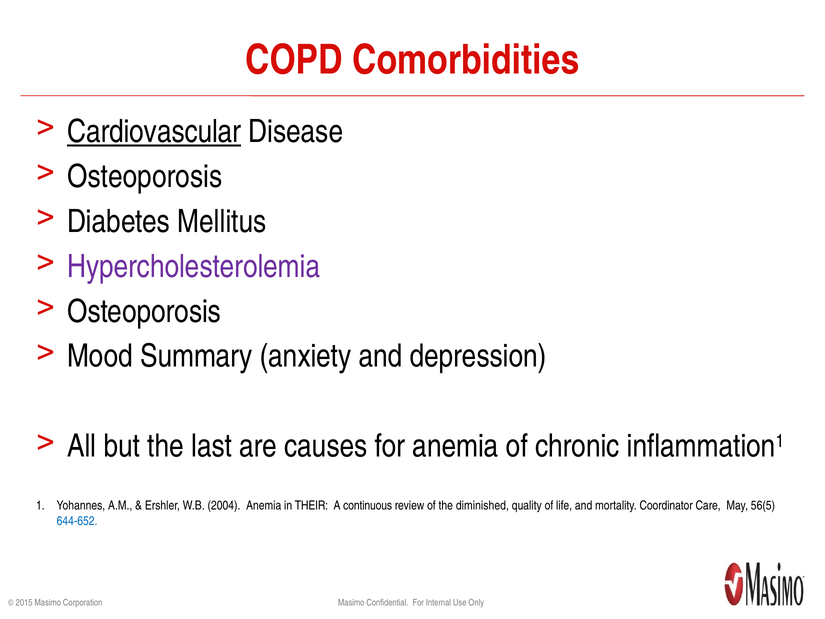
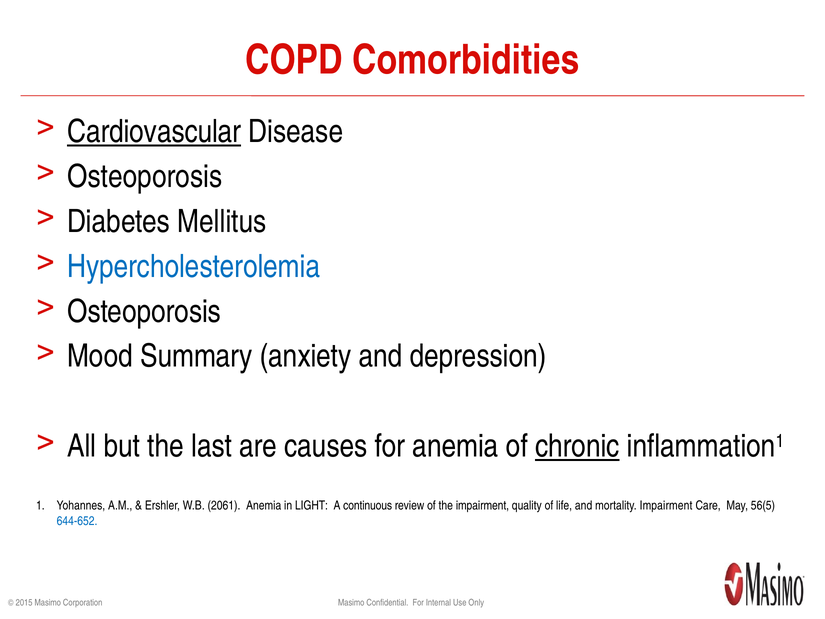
Hypercholesterolemia colour: purple -> blue (194, 266)
chronic underline: none -> present (577, 446)
2004: 2004 -> 2061 (224, 506)
THEIR: THEIR -> LIGHT (311, 506)
the diminished: diminished -> impairment (482, 506)
mortality Coordinator: Coordinator -> Impairment (666, 506)
